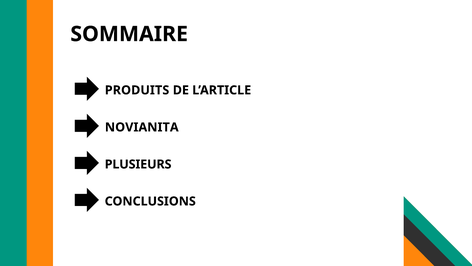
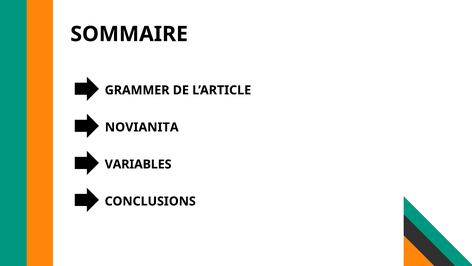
PRODUITS: PRODUITS -> GRAMMER (137, 90)
PLUSIEURS: PLUSIEURS -> VARIABLES (138, 164)
